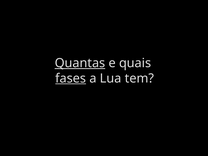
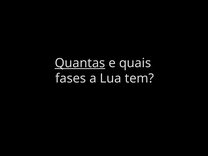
fases underline: present -> none (71, 78)
